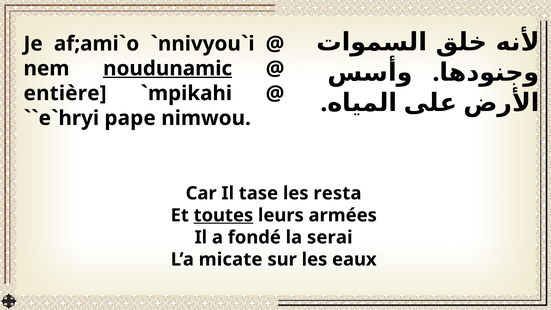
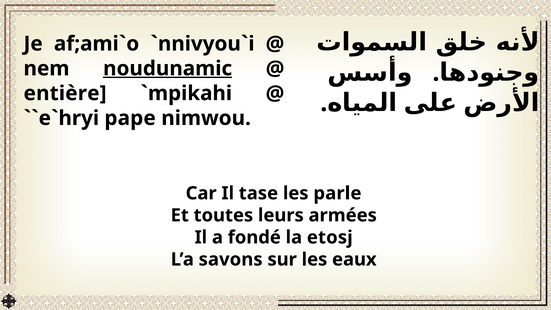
resta: resta -> parle (337, 193)
toutes underline: present -> none (223, 215)
serai: serai -> etosj (330, 237)
micate: micate -> savons (231, 259)
